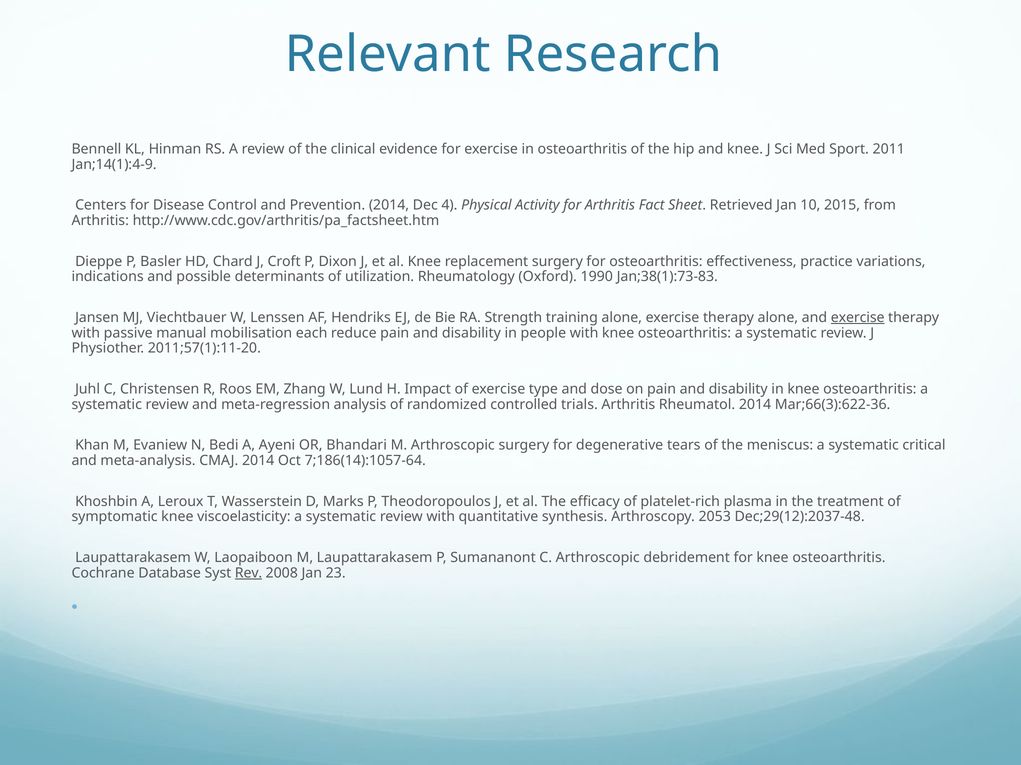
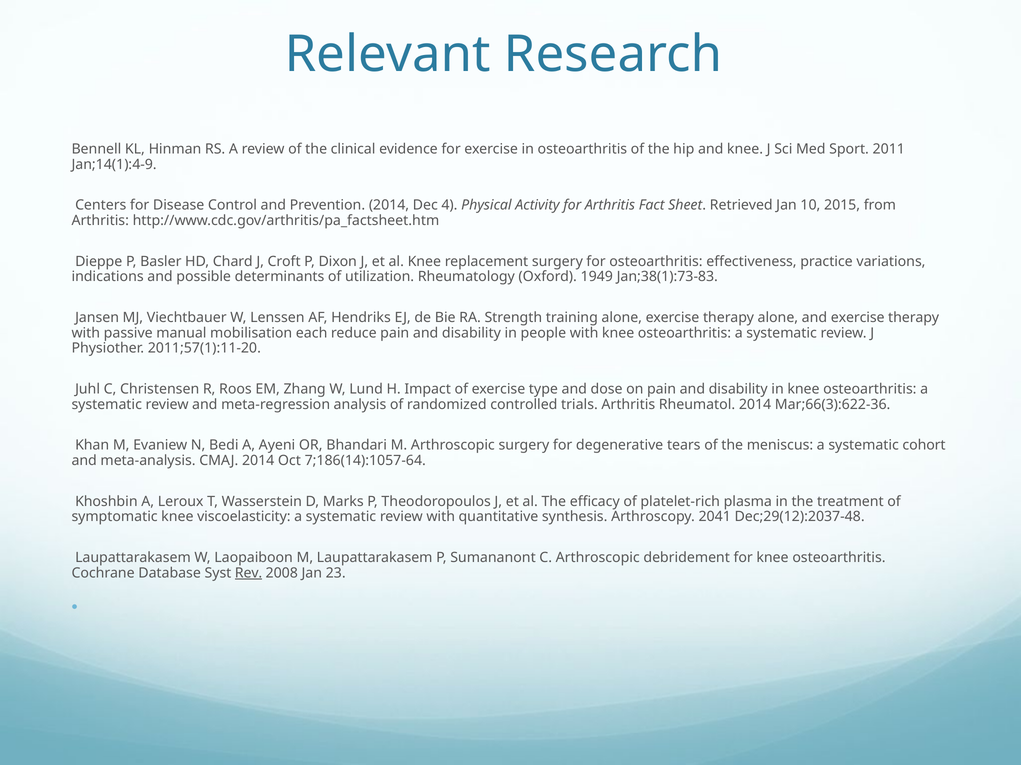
1990: 1990 -> 1949 (597, 277)
exercise underline: present -> none (858, 318)
critical: critical -> cohort (924, 446)
2053: 2053 -> 2041 (715, 517)
